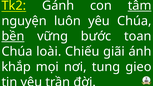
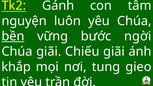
tâm underline: present -> none (140, 6)
toan: toan -> ngời (138, 36)
Chúa loài: loài -> giãi (49, 52)
